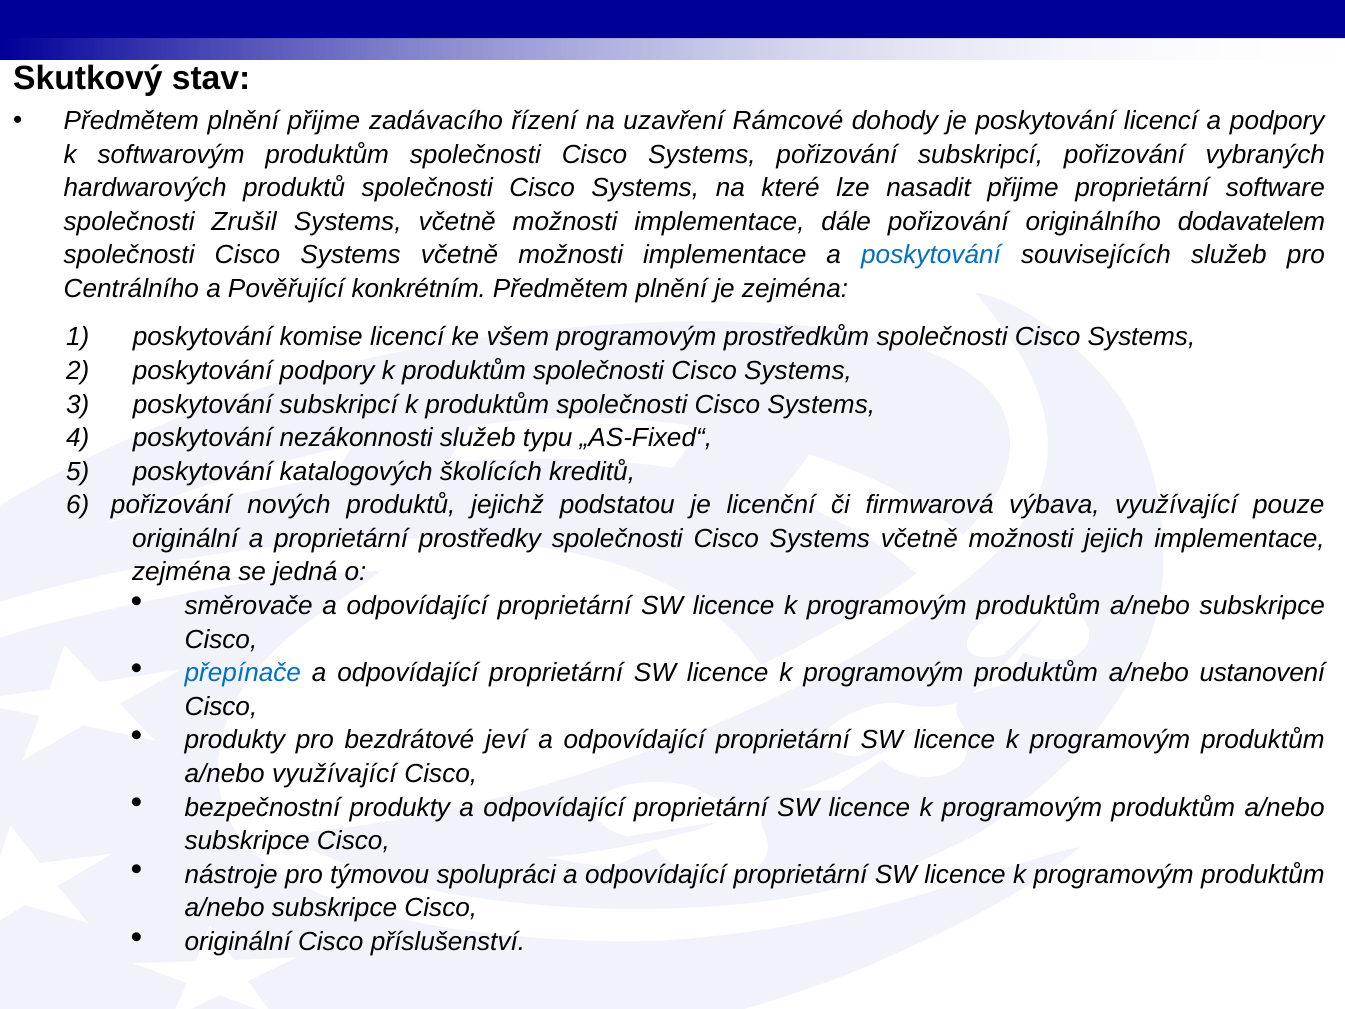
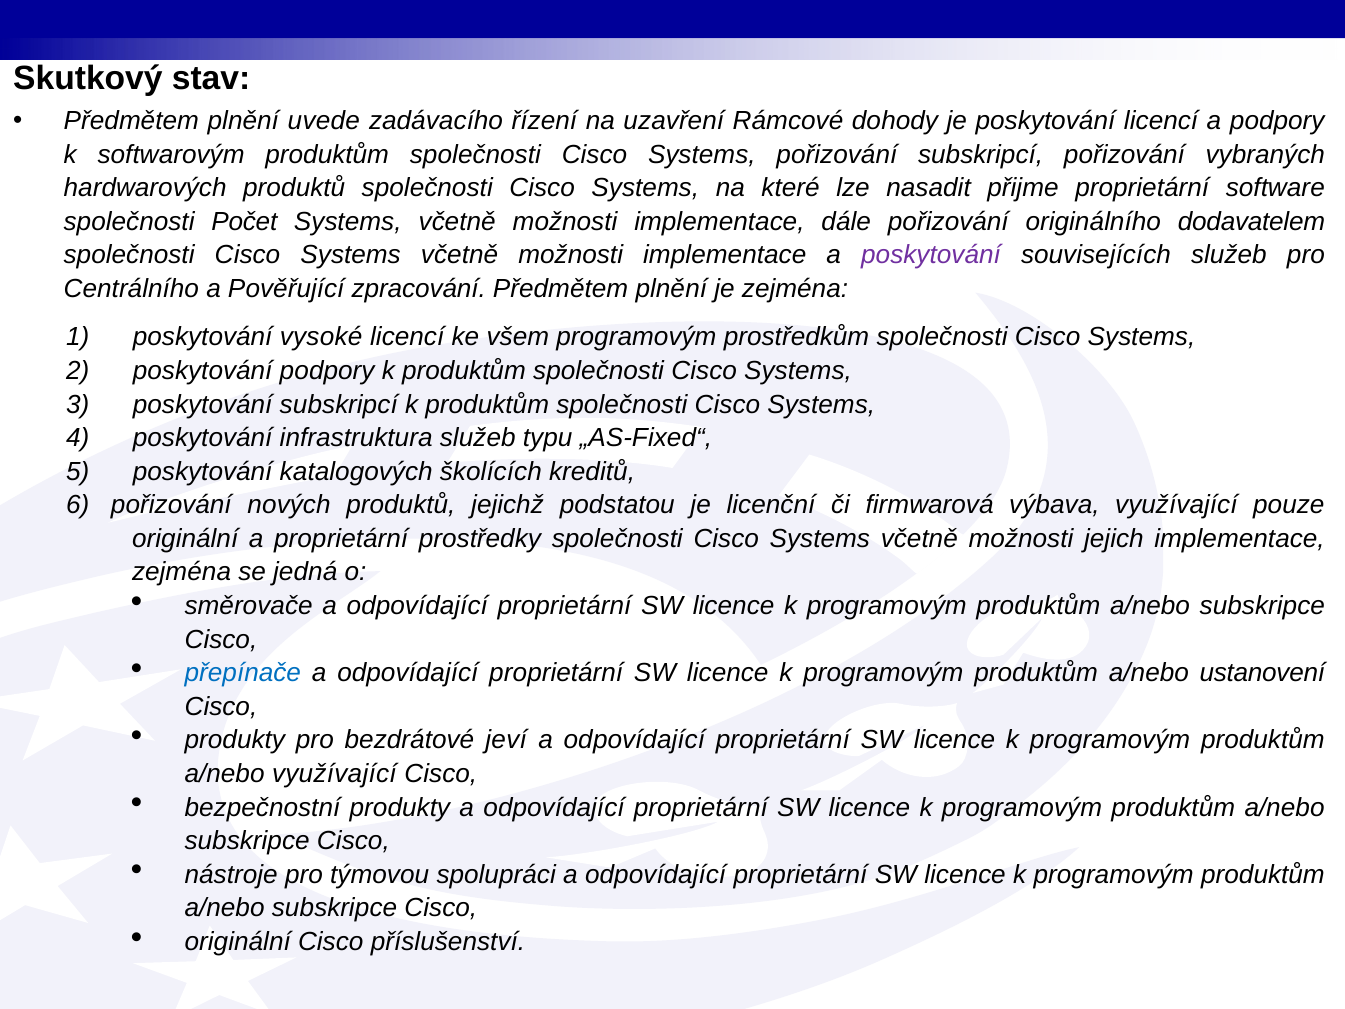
plnění přijme: přijme -> uvede (324, 121)
Zrušil: Zrušil -> Počet (244, 222)
poskytování colour: blue -> purple (931, 255)
konkrétním: konkrétním -> zpracování (419, 289)
komise: komise -> vysoké (321, 337)
nezákonnosti: nezákonnosti -> infrastruktura (356, 438)
